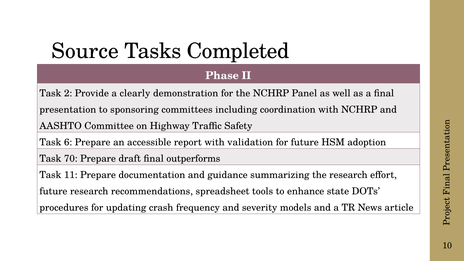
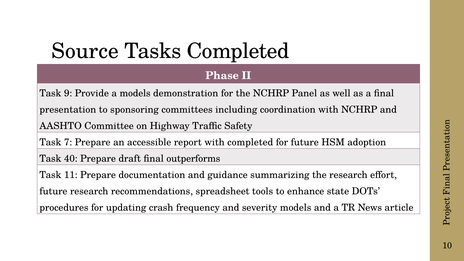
2: 2 -> 9 (68, 93)
a clearly: clearly -> models (135, 93)
6: 6 -> 7 (68, 142)
with validation: validation -> completed (250, 142)
70: 70 -> 40 (71, 159)
